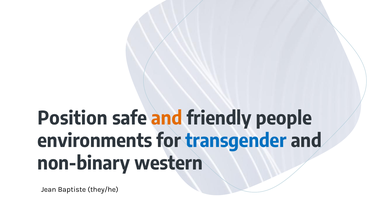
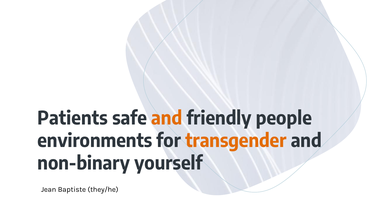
Position: Position -> Patients (73, 118)
transgender colour: blue -> orange (236, 140)
western: western -> yourself (168, 163)
